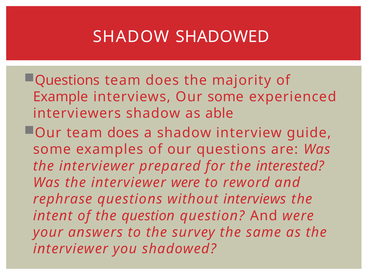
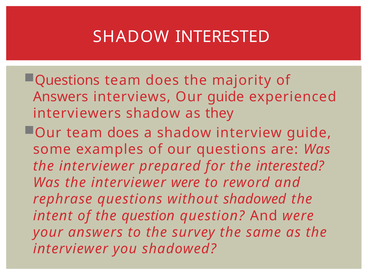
SHADOW SHADOWED: SHADOWED -> INTERESTED (223, 37)
Example: Example -> Answers (61, 97)
Our some: some -> guide (226, 97)
able: able -> they (219, 113)
without interviews: interviews -> shadowed (255, 199)
